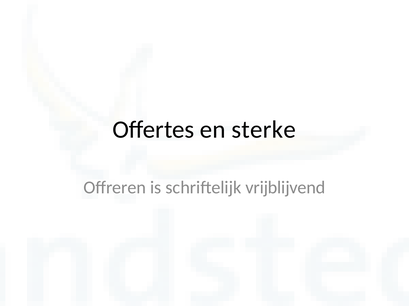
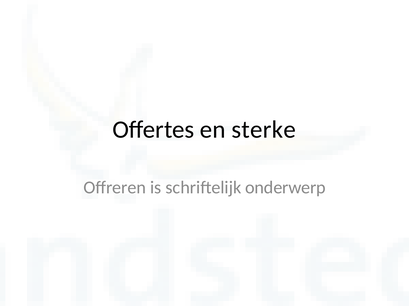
vrijblijvend: vrijblijvend -> onderwerp (285, 188)
